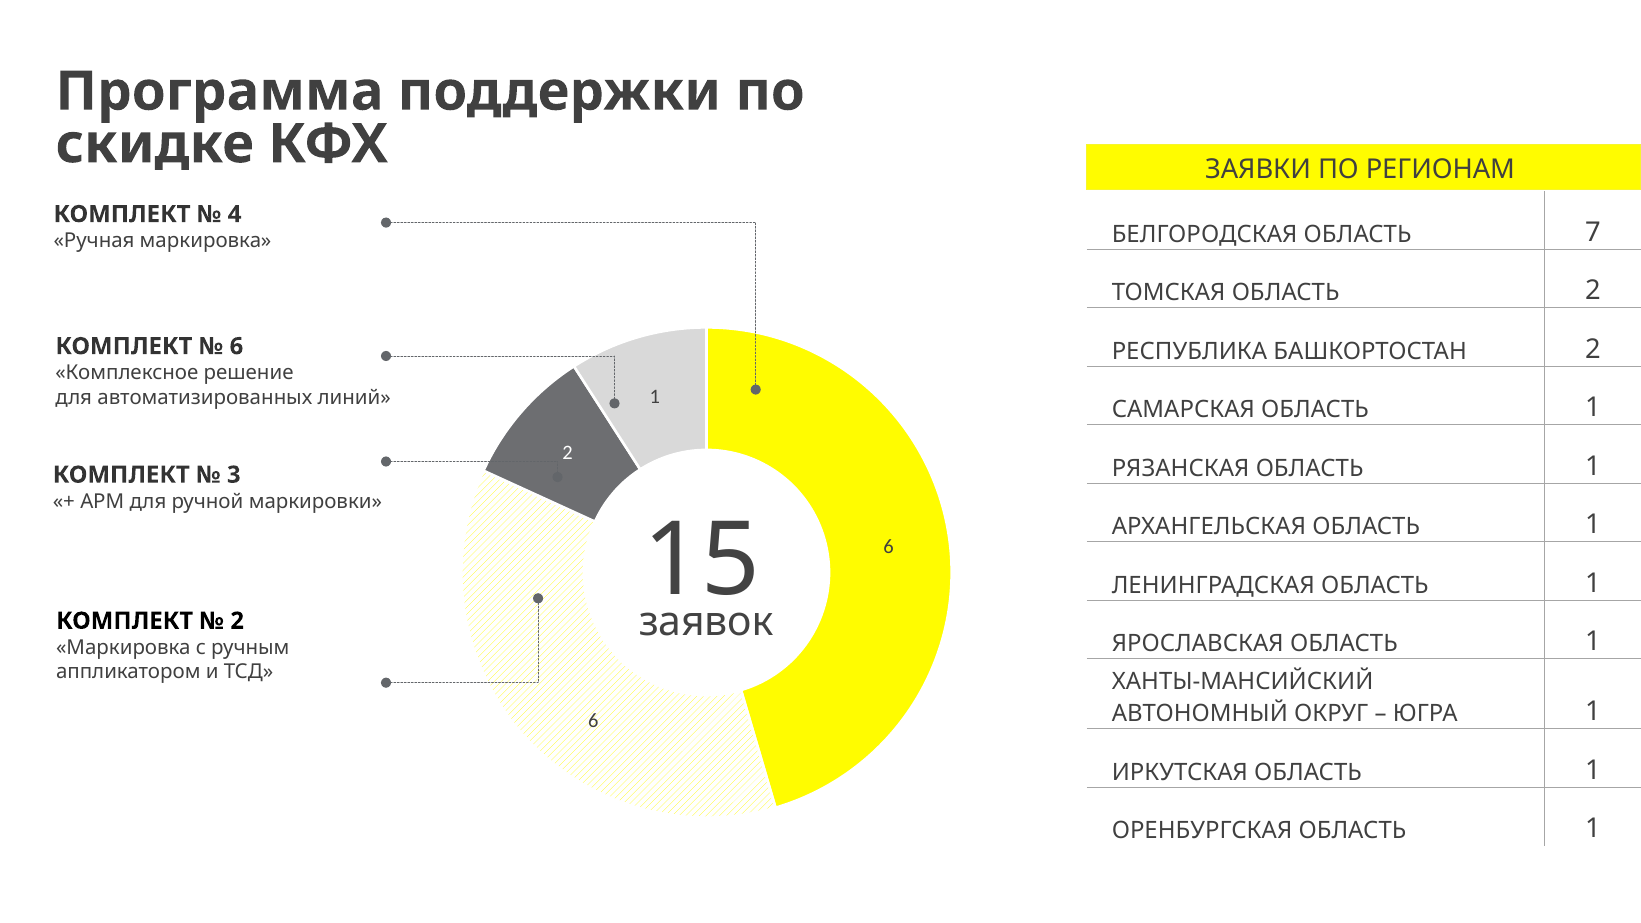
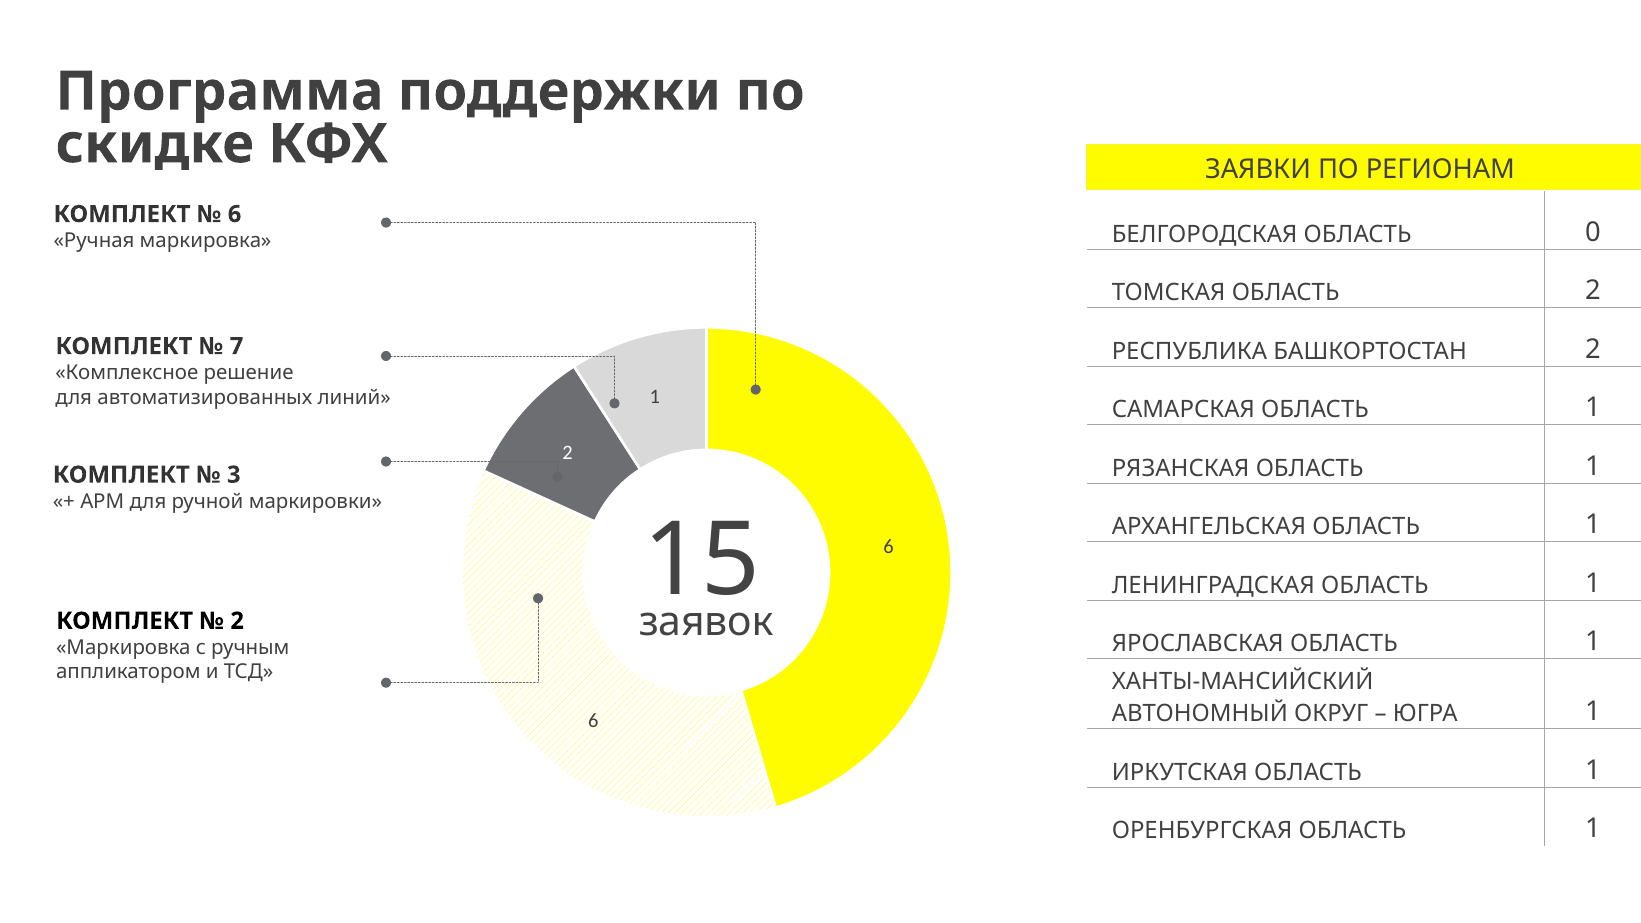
4: 4 -> 6 (235, 214)
7: 7 -> 0 (1593, 232)
6: 6 -> 7 (236, 346)
